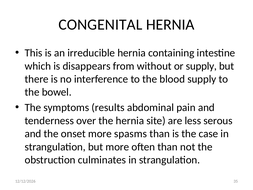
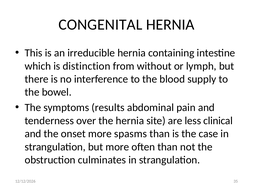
disappears: disappears -> distinction (87, 66)
or supply: supply -> lymph (201, 66)
serous: serous -> clinical (218, 120)
